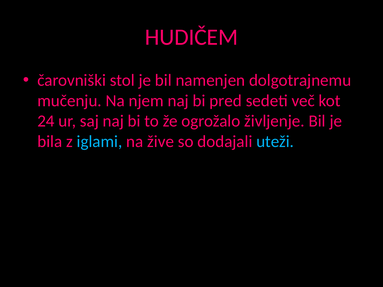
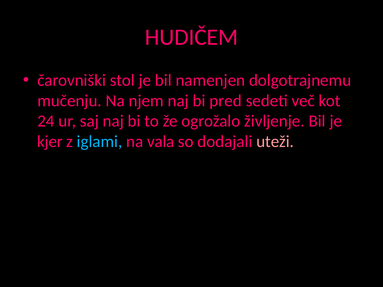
bila: bila -> kjer (50, 142)
žive: žive -> vala (161, 142)
uteži colour: light blue -> pink (275, 142)
